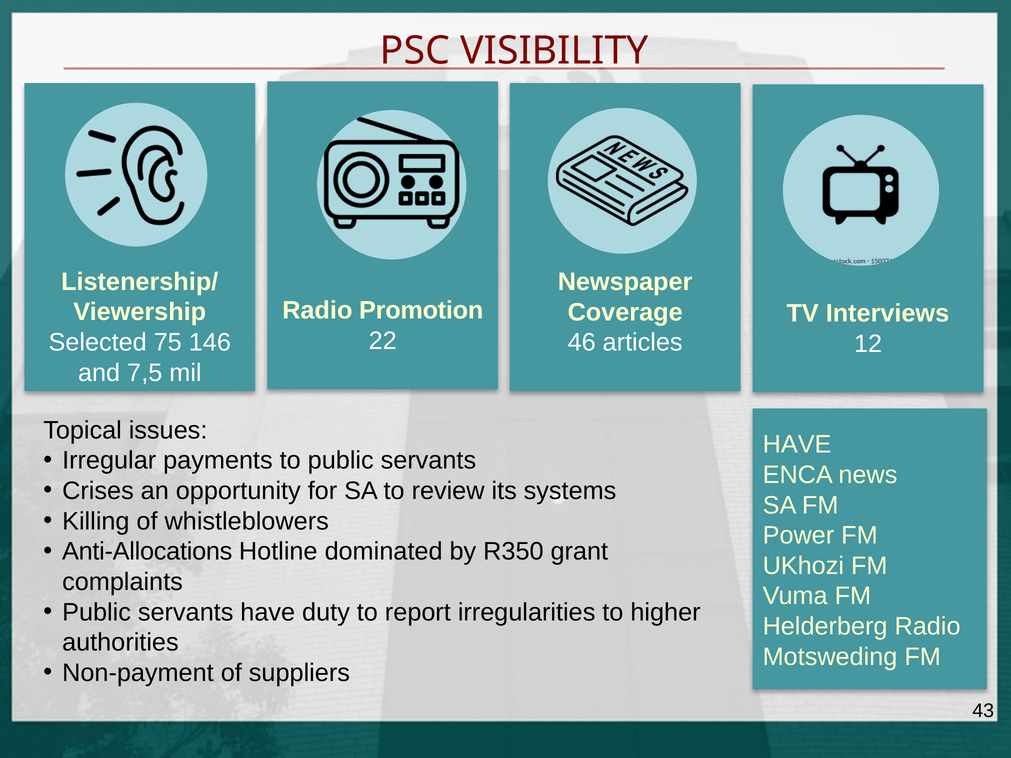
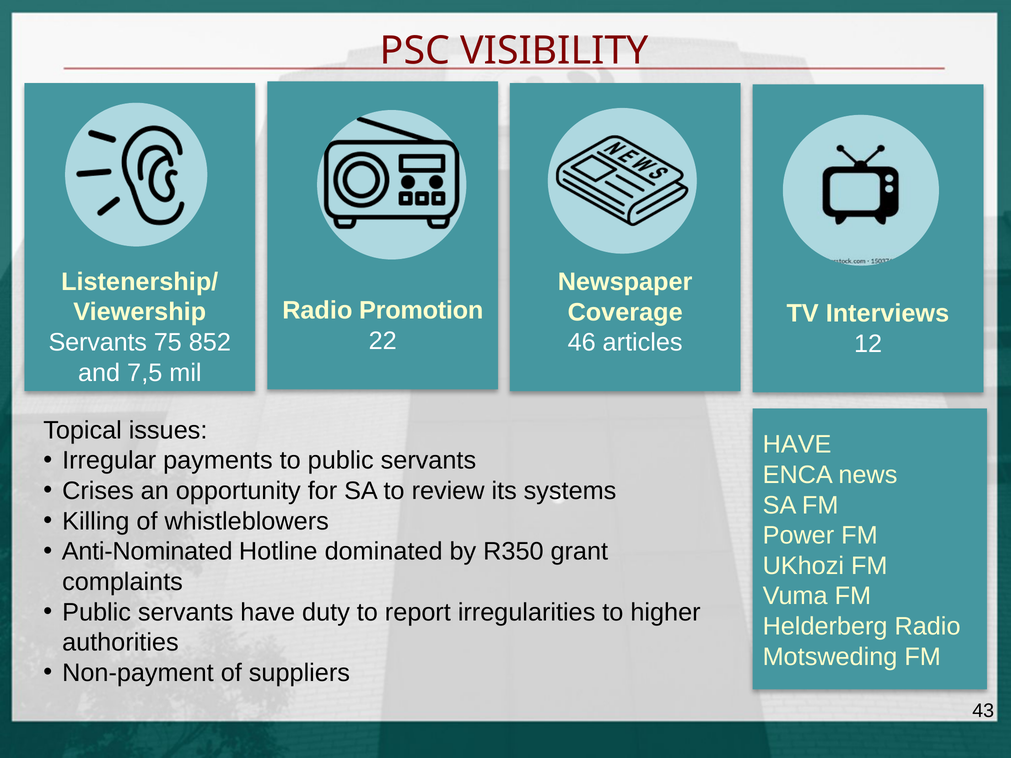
Selected: Selected -> Servants (98, 343)
146: 146 -> 852 (210, 343)
Anti-Allocations: Anti-Allocations -> Anti-Nominated (147, 552)
